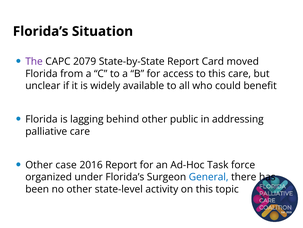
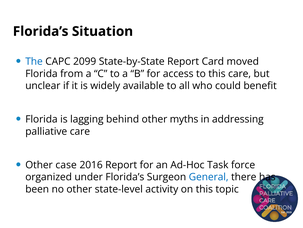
The colour: purple -> blue (34, 61)
2079: 2079 -> 2099 (85, 61)
public: public -> myths (184, 119)
